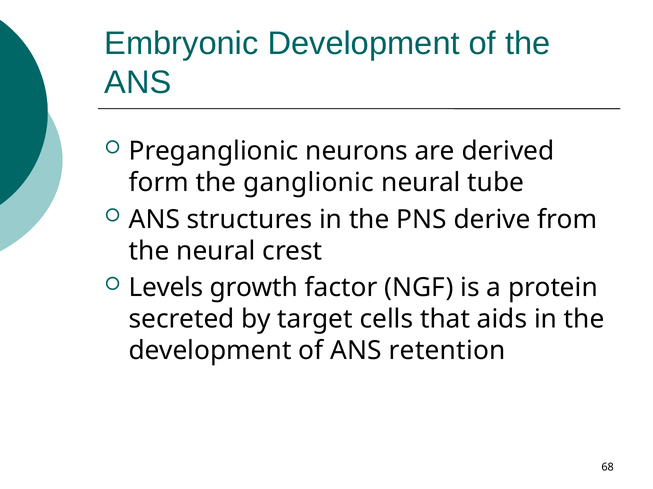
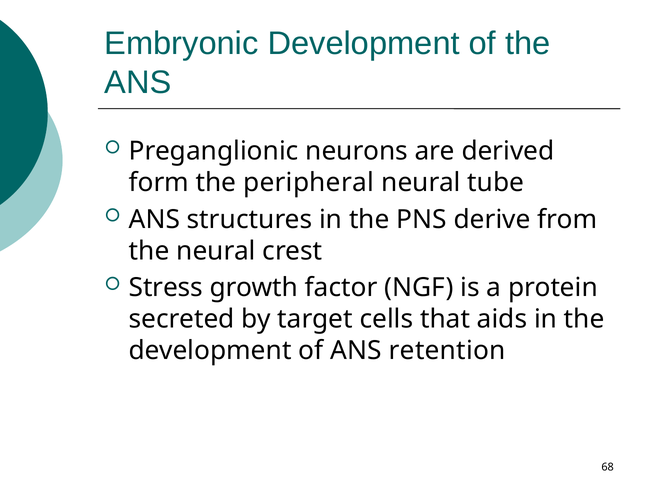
ganglionic: ganglionic -> peripheral (309, 183)
Levels: Levels -> Stress (166, 288)
